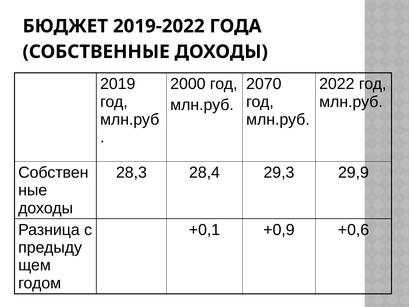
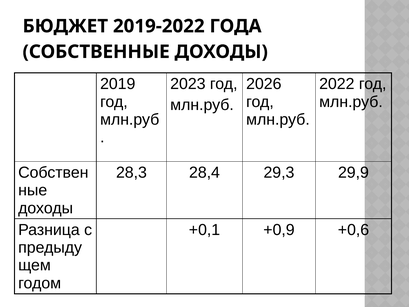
2000: 2000 -> 2023 (188, 84)
2070: 2070 -> 2026 (264, 84)
